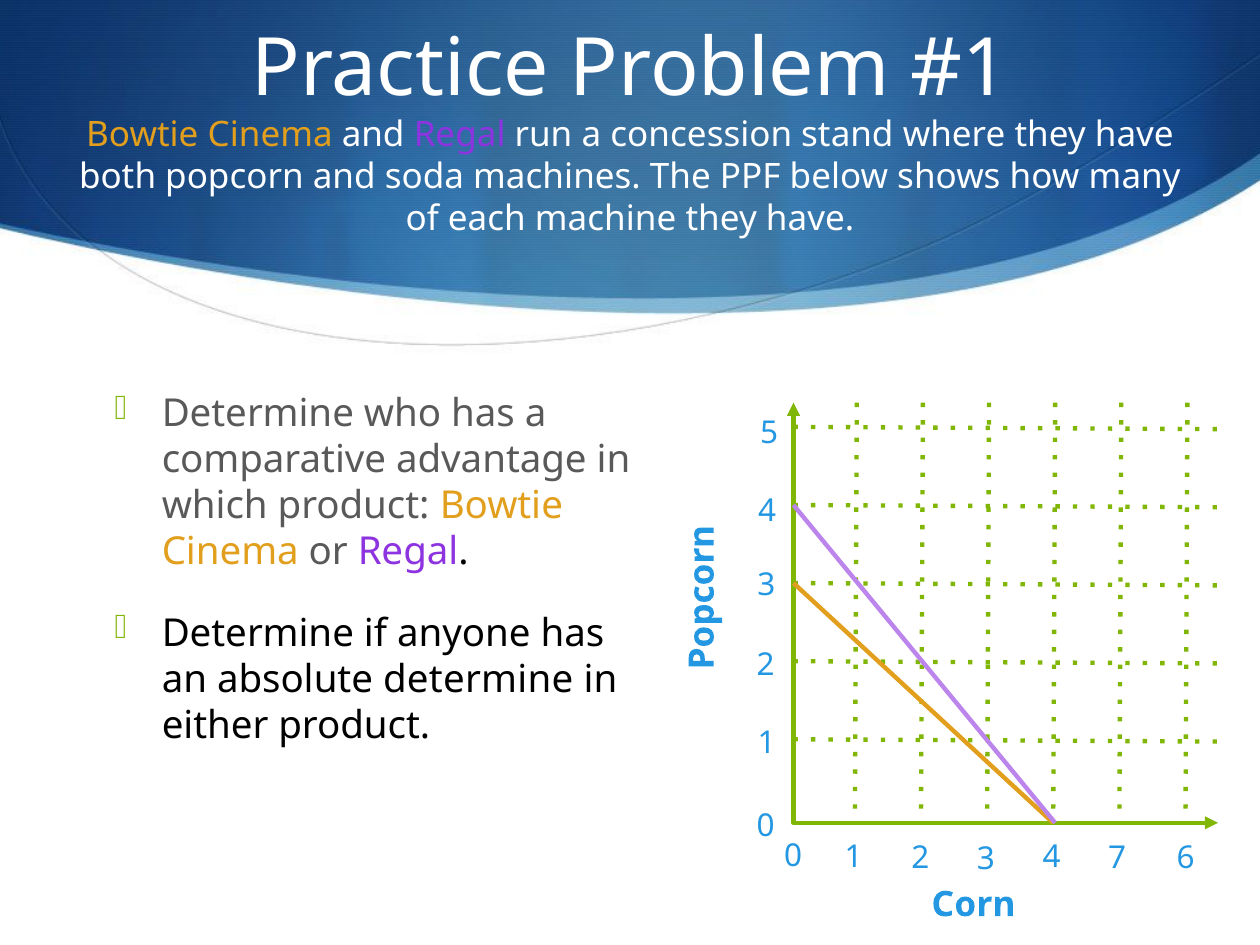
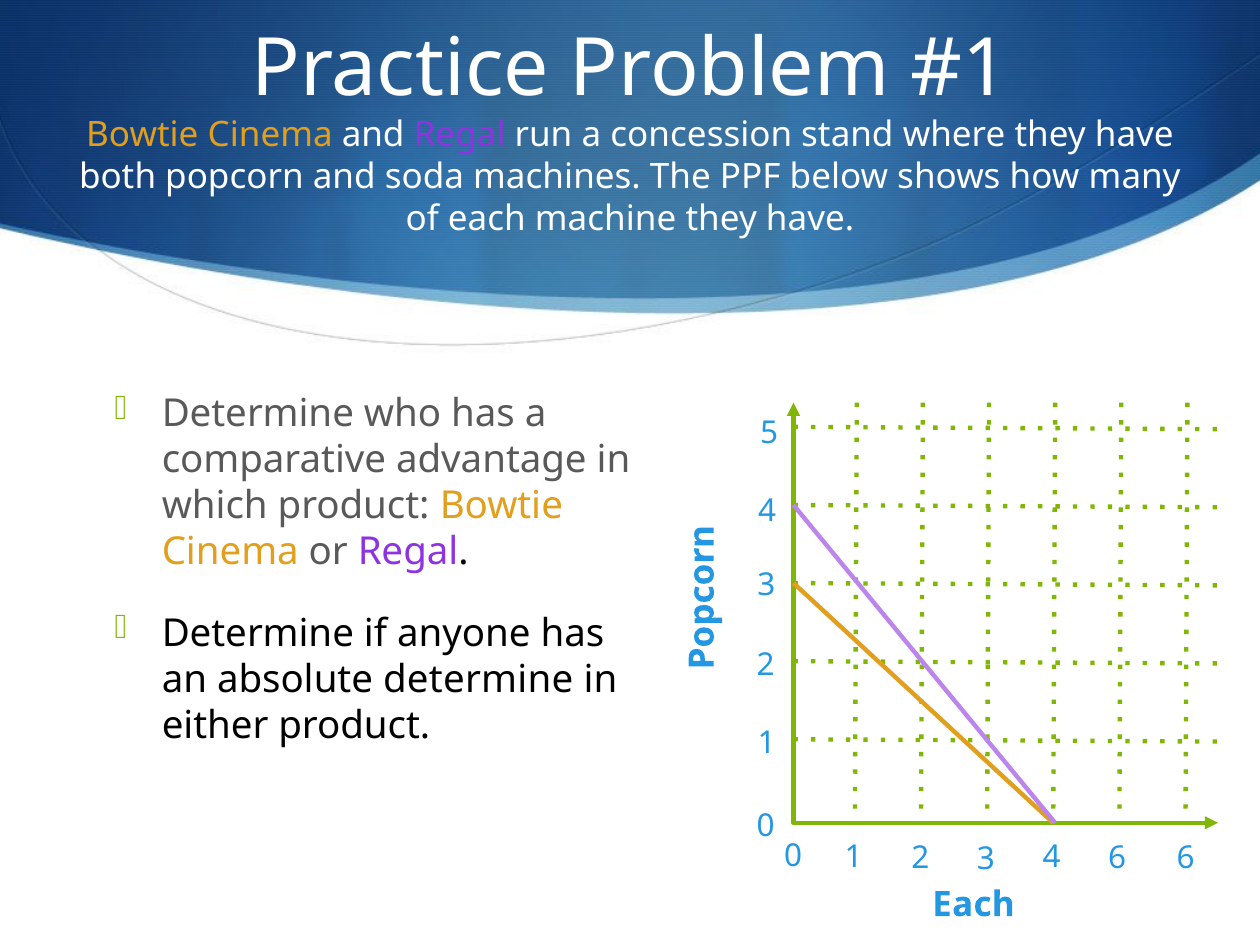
4 7: 7 -> 6 (1117, 858)
Corn: Corn -> Each (973, 905)
